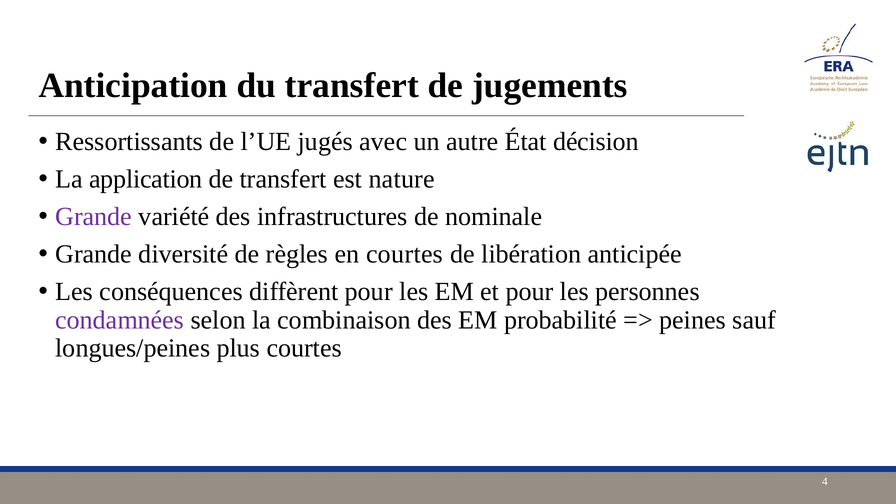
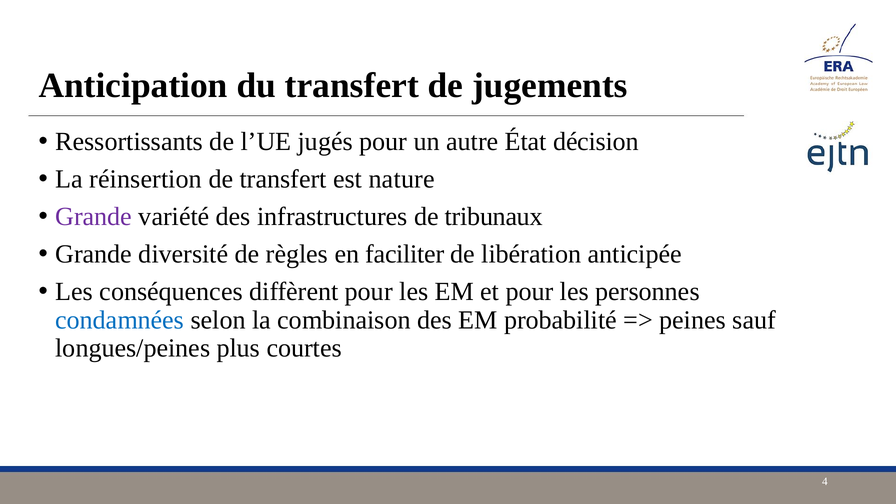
jugés avec: avec -> pour (383, 142)
application: application -> réinsertion (146, 179)
nominale: nominale -> tribunaux (494, 217)
en courtes: courtes -> faciliter (405, 254)
condamnées colour: purple -> blue (120, 320)
